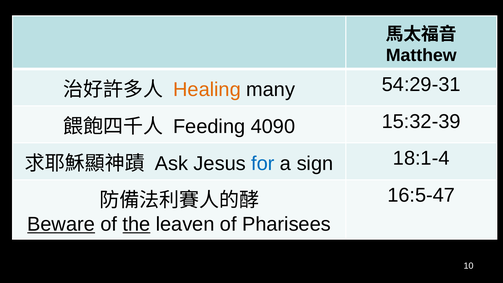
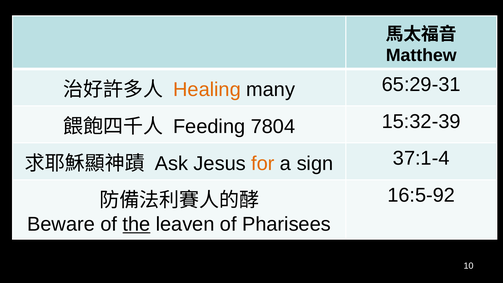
54:29-31: 54:29-31 -> 65:29-31 (421, 85)
4090: 4090 -> 7804 (273, 126)
for colour: blue -> orange (263, 163)
18:1-4: 18:1-4 -> 37:1-4 (421, 158)
16:5-47: 16:5-47 -> 16:5-92 (421, 195)
Beware underline: present -> none (61, 224)
